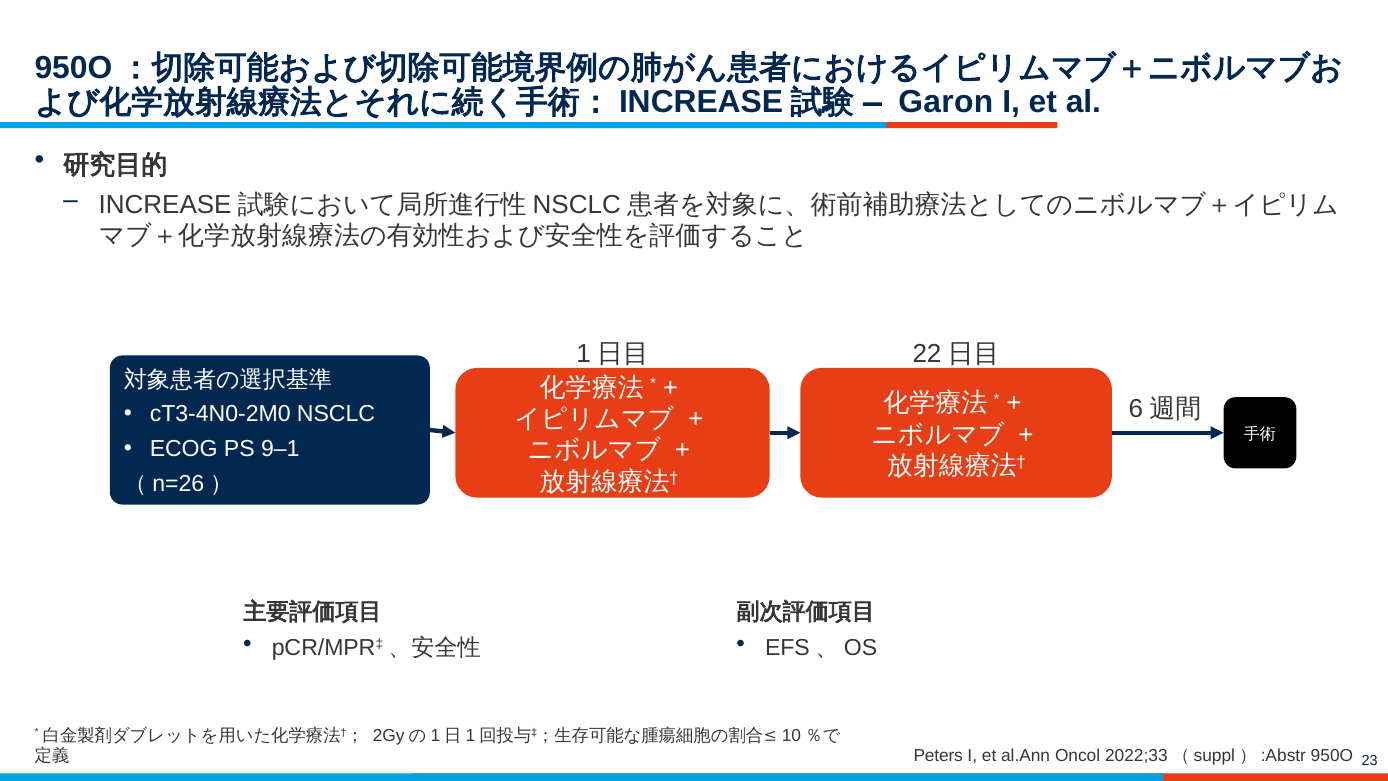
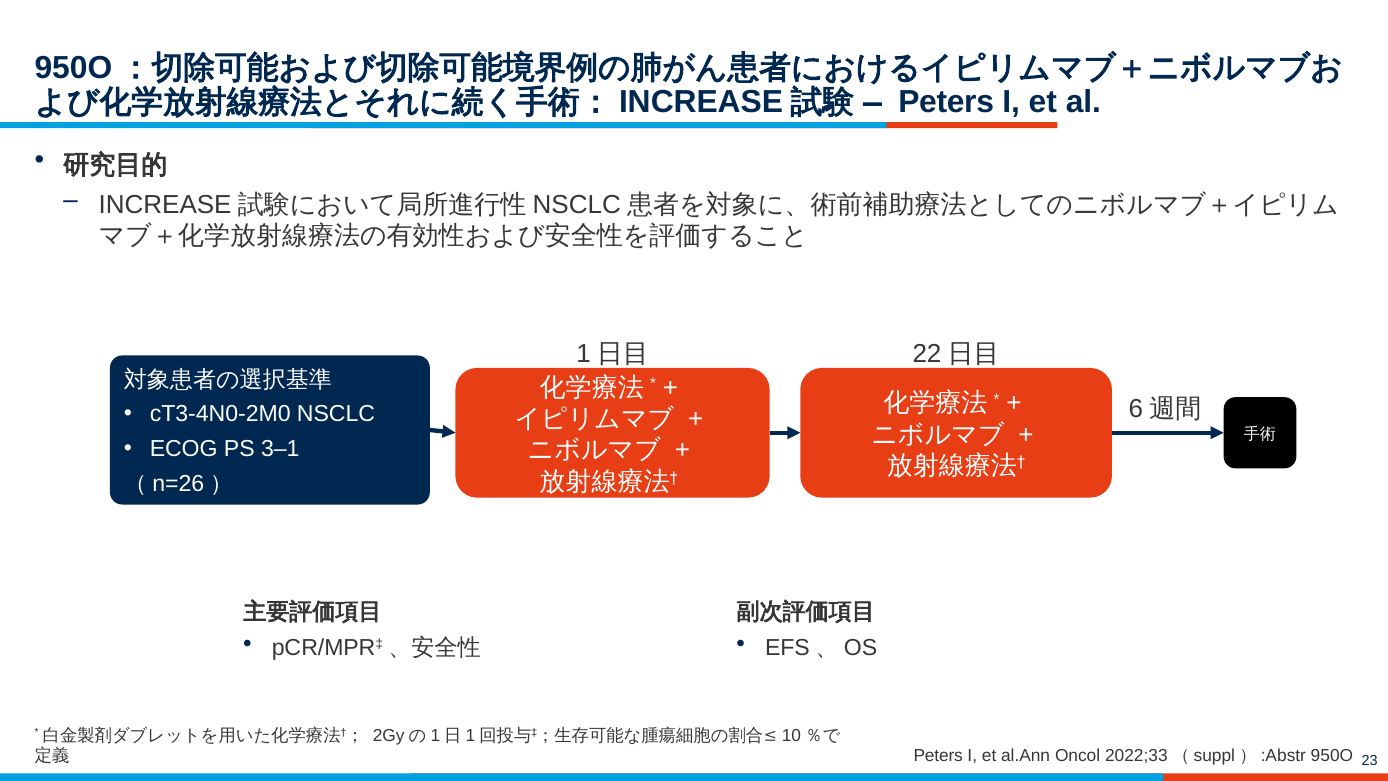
Garon: Garon -> Peters (946, 102)
9–1: 9–1 -> 3–1 (280, 449)
